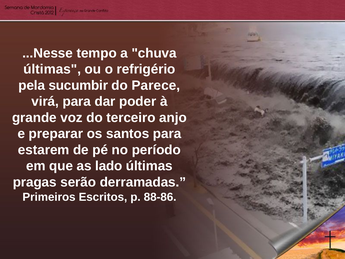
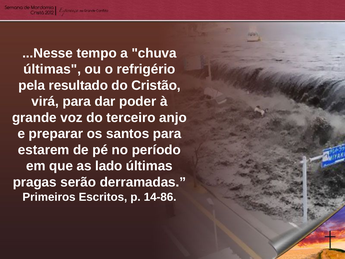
sucumbir: sucumbir -> resultado (78, 85)
Parece: Parece -> Cristão (156, 85)
88-86: 88-86 -> 14-86 (160, 197)
